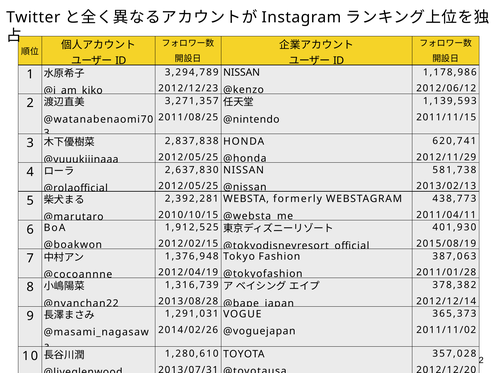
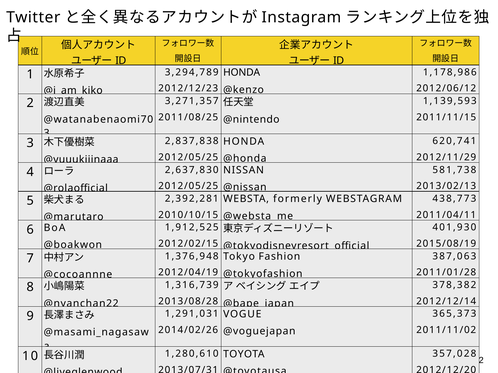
NISSAN: NISSAN -> HONDA (242, 73)
